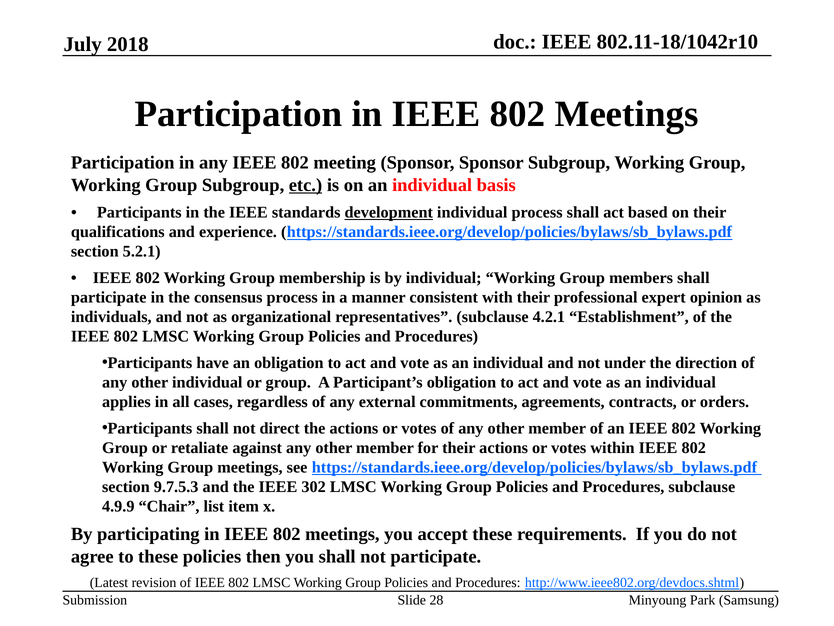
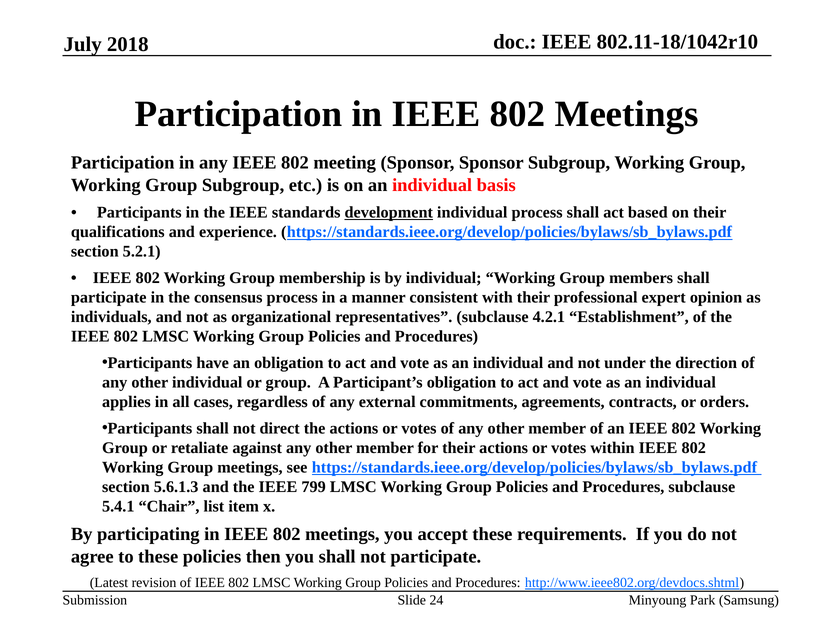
etc underline: present -> none (305, 185)
9.7.5.3: 9.7.5.3 -> 5.6.1.3 (176, 486)
302: 302 -> 799 (314, 486)
4.9.9: 4.9.9 -> 5.4.1 (118, 506)
28: 28 -> 24 (436, 600)
